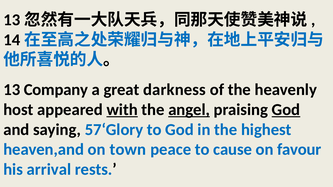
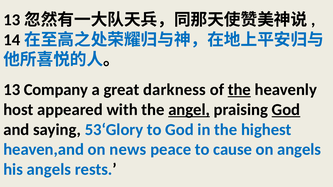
the underline: none -> present (239, 90)
with underline: present -> none (122, 110)
57‘Glory: 57‘Glory -> 53‘Glory (114, 130)
town: town -> news (128, 150)
on favour: favour -> angels (299, 150)
his arrival: arrival -> angels (49, 170)
